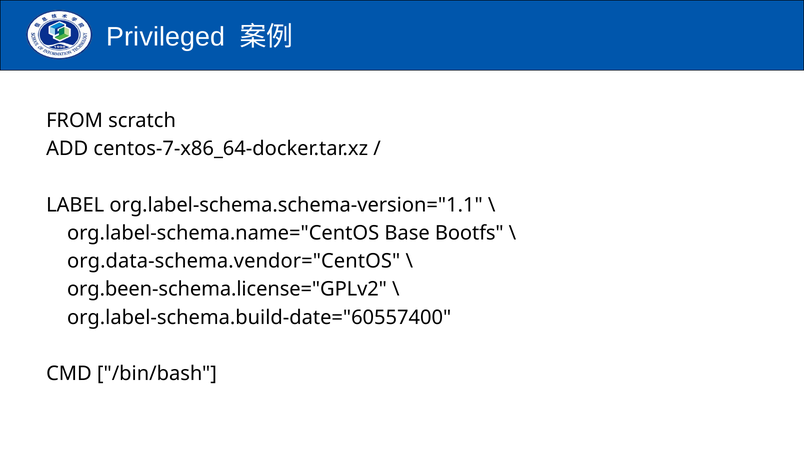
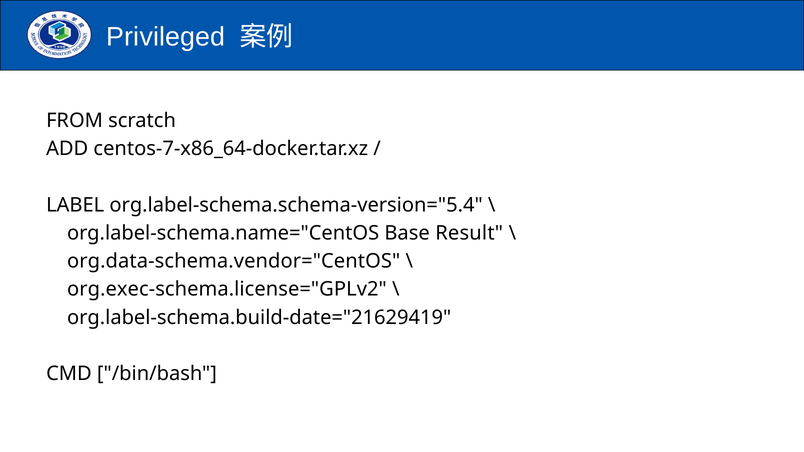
org.label-schema.schema-version="1.1: org.label-schema.schema-version="1.1 -> org.label-schema.schema-version="5.4 (296, 205)
Bootfs: Bootfs -> Result (469, 233)
org.been-schema.license="GPLv2: org.been-schema.license="GPLv2 -> org.exec-schema.license="GPLv2 (227, 289)
org.label-schema.build-date="60557400: org.label-schema.build-date="60557400 -> org.label-schema.build-date="21629419 (259, 318)
